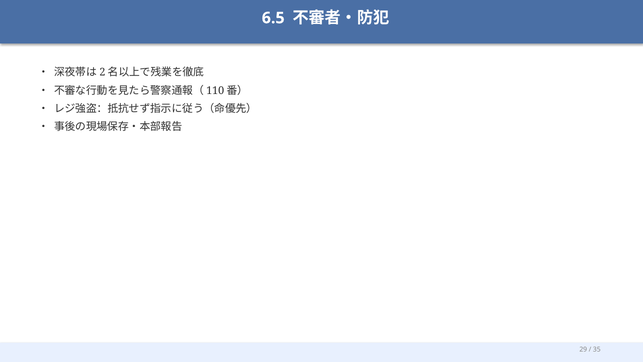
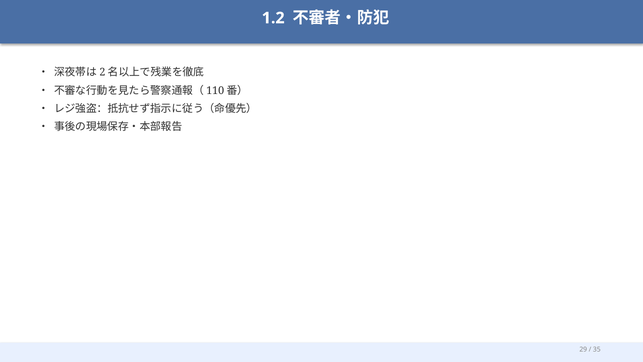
6.5: 6.5 -> 1.2 (273, 18)
